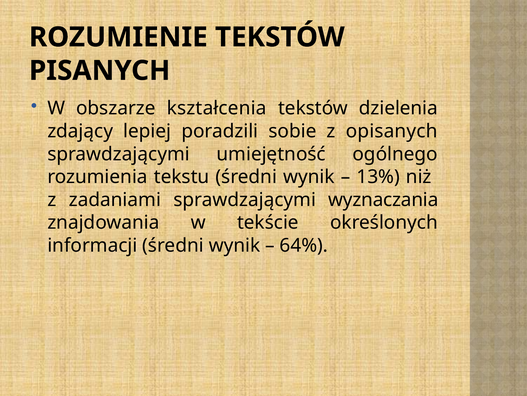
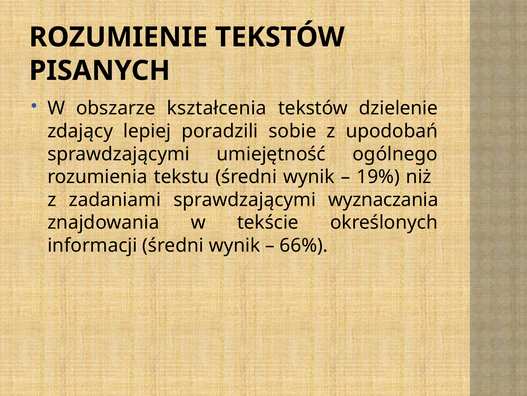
dzielenia: dzielenia -> dzielenie (398, 108)
opisanych: opisanych -> upodobań (392, 131)
13%: 13% -> 19% (378, 177)
64%: 64% -> 66% (304, 245)
